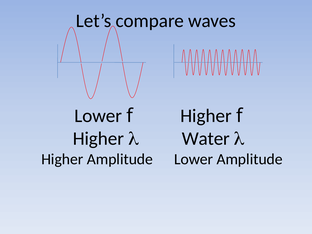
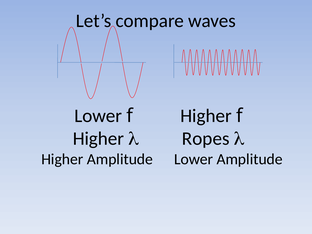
Water: Water -> Ropes (206, 139)
